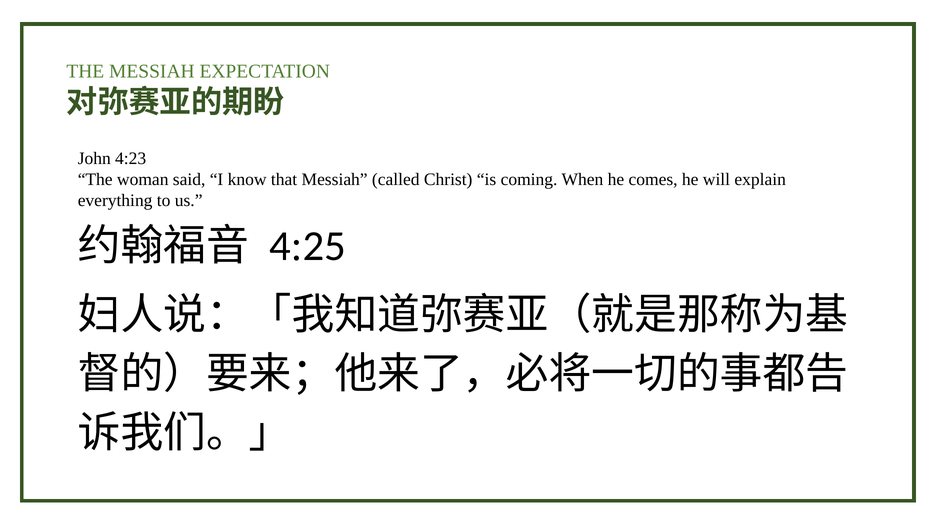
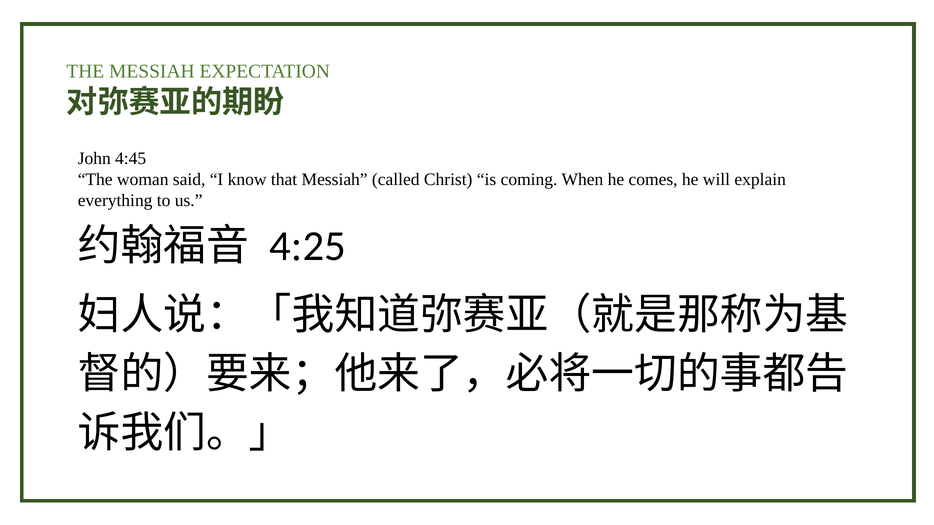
4:23: 4:23 -> 4:45 (131, 159)
